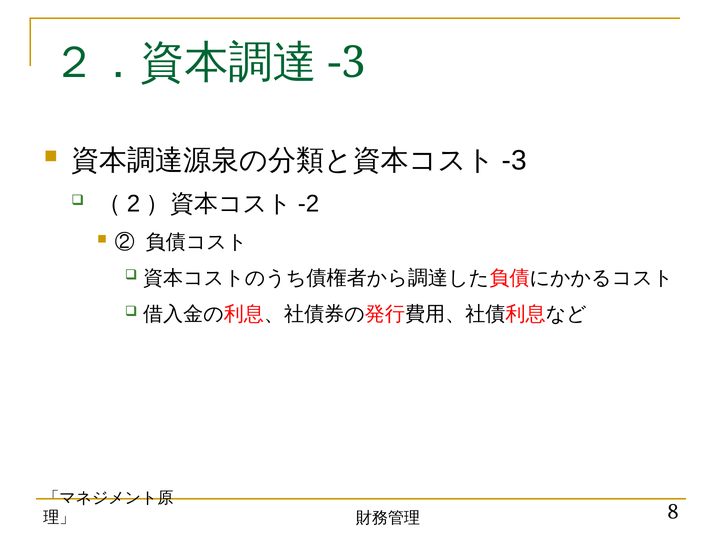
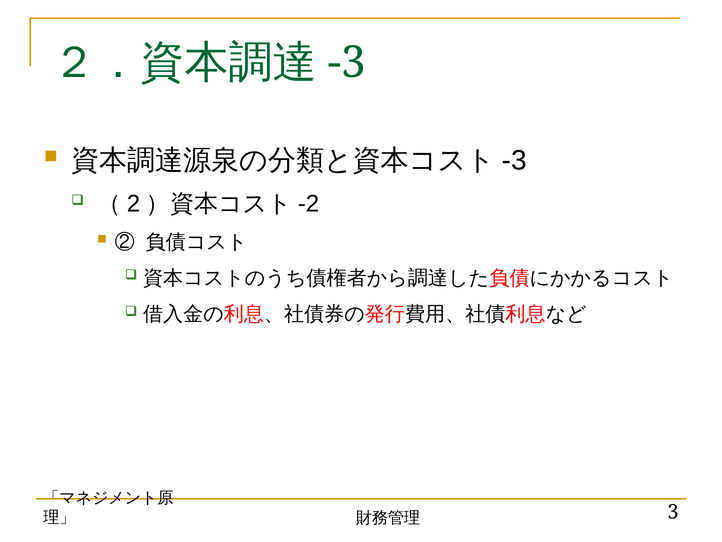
8: 8 -> 3 (673, 511)
